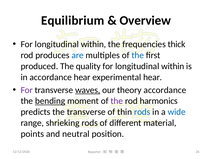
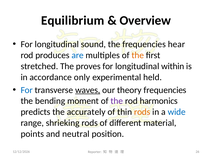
within: within -> sound (93, 44)
thick: thick -> hear (177, 44)
the colour: blue -> orange (138, 55)
produced: produced -> stretched (39, 66)
quality: quality -> proves (88, 66)
accordance hear: hear -> only (82, 77)
experimental hear: hear -> held (153, 77)
For colour: purple -> blue (27, 90)
theory accordance: accordance -> frequencies (165, 90)
bending underline: present -> none (50, 101)
the transverse: transverse -> accurately (86, 112)
rods colour: blue -> orange (142, 112)
